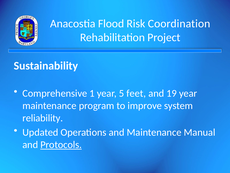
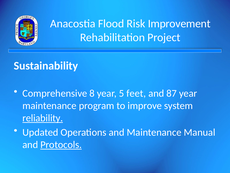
Coordination: Coordination -> Improvement (179, 24)
1: 1 -> 8 (92, 93)
19: 19 -> 87 (172, 93)
reliability underline: none -> present (43, 118)
